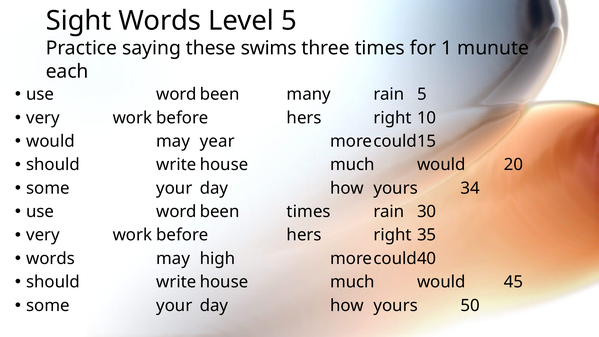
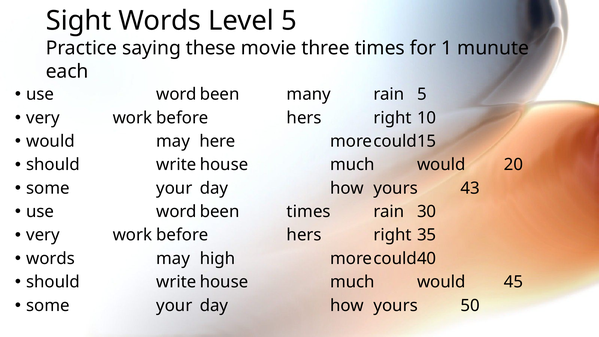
swims: swims -> movie (269, 48)
year: year -> here (218, 141)
34: 34 -> 43 (470, 188)
